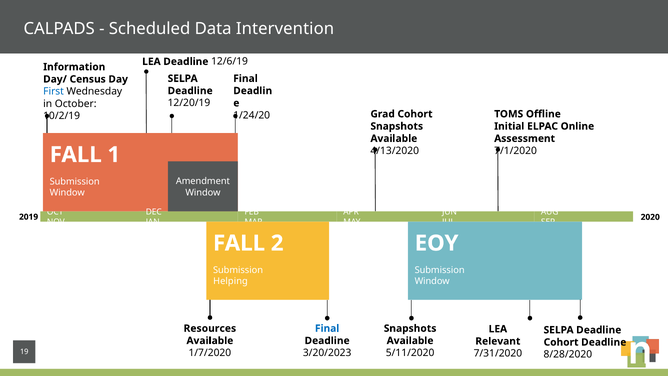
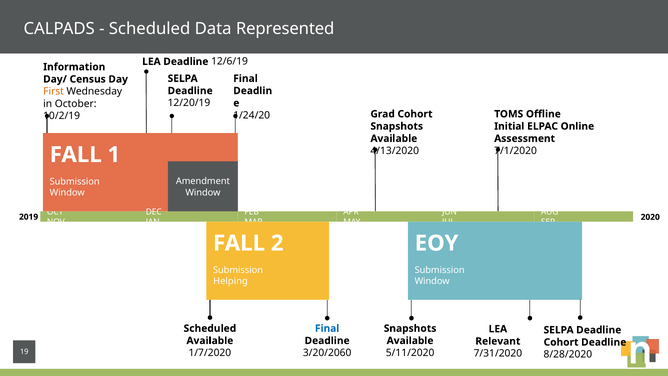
Intervention: Intervention -> Represented (285, 29)
First colour: blue -> orange (54, 91)
Resources: Resources -> Scheduled (210, 328)
3/20/2023: 3/20/2023 -> 3/20/2060 (327, 353)
